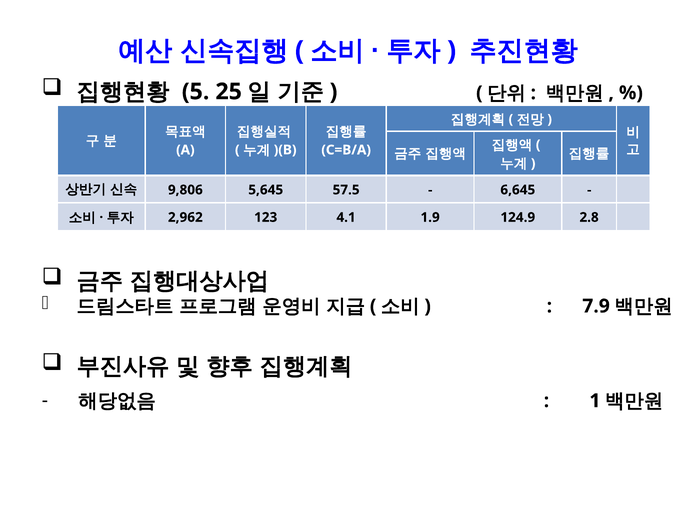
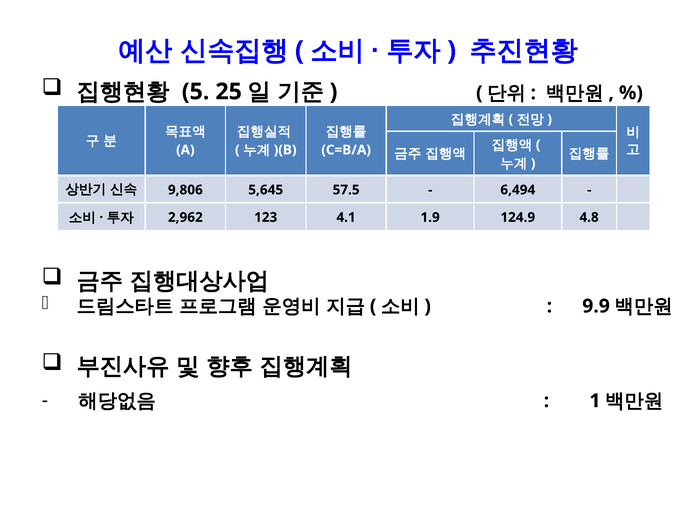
6,645: 6,645 -> 6,494 (518, 190)
2.8: 2.8 -> 4.8 (589, 217)
7.9: 7.9 -> 9.9 (596, 306)
